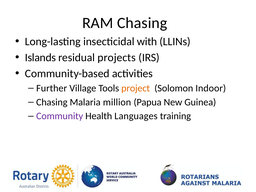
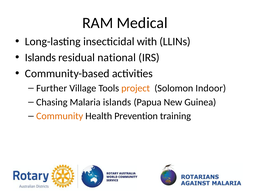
RAM Chasing: Chasing -> Medical (142, 23)
projects: projects -> national (117, 58)
Malaria million: million -> islands (117, 102)
Community colour: purple -> orange (60, 116)
Languages: Languages -> Prevention (136, 116)
